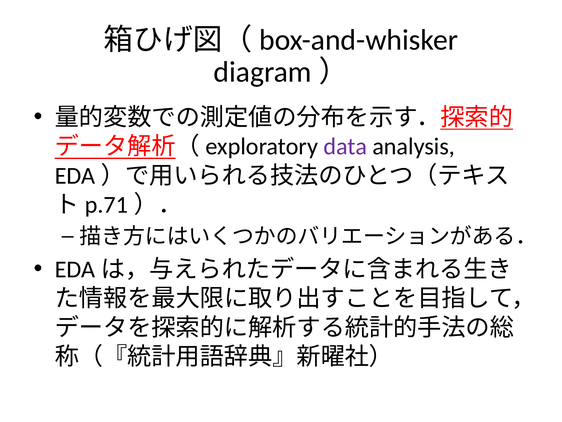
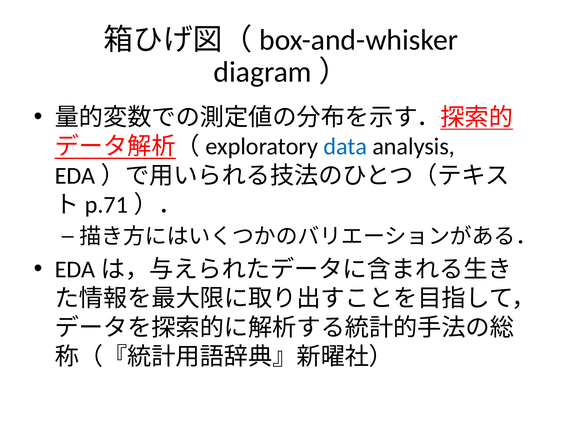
data colour: purple -> blue (345, 146)
